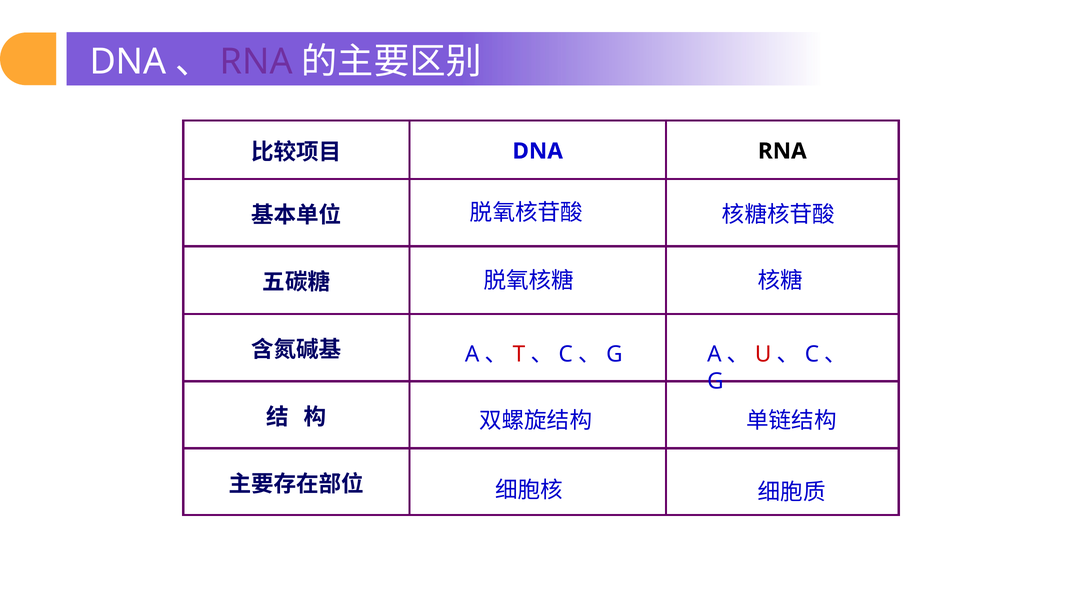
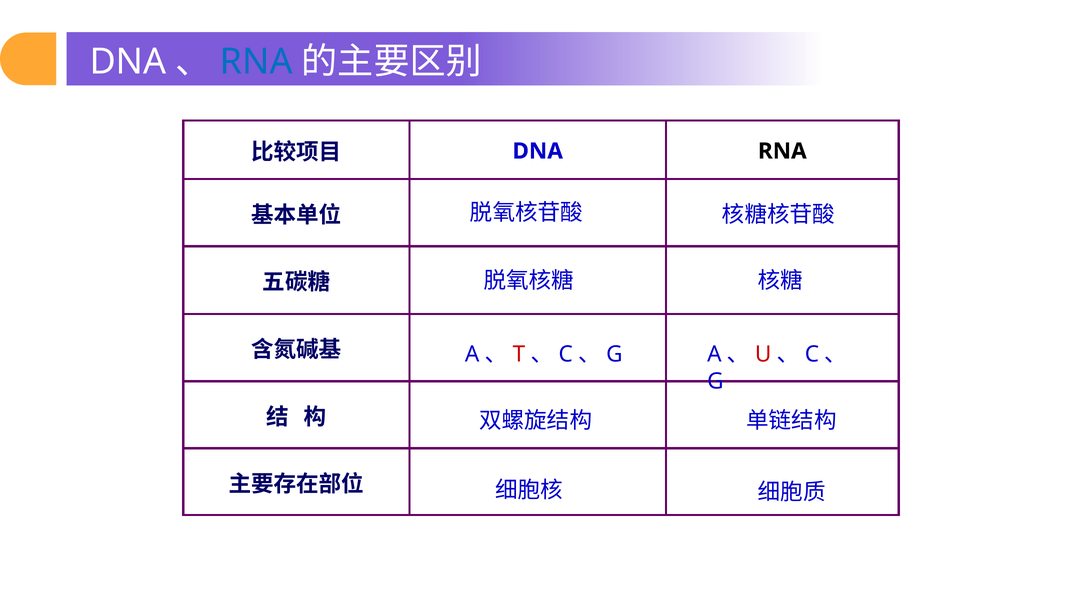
RNA colour: purple -> blue (256, 62)
